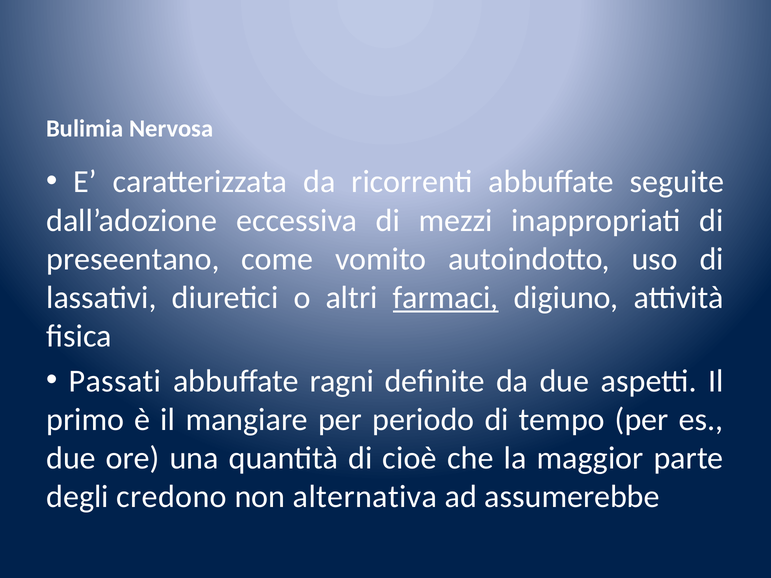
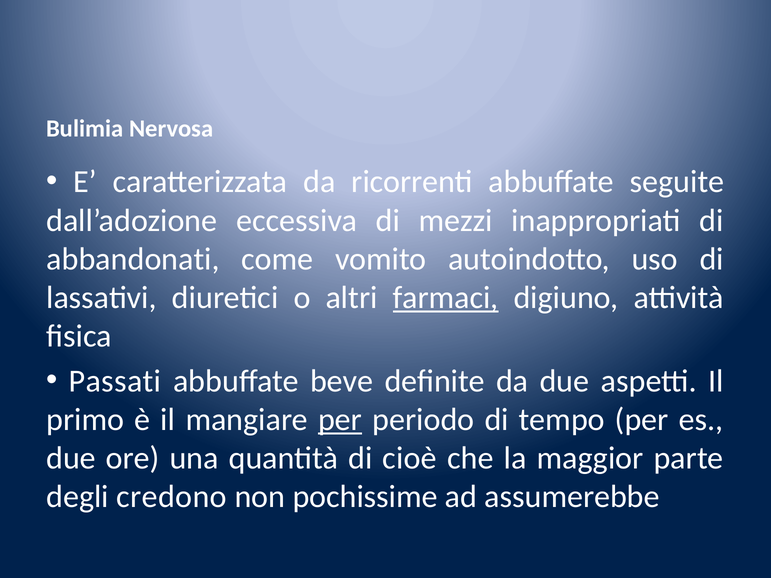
preseentano: preseentano -> abbandonati (133, 259)
ragni: ragni -> beve (342, 381)
per underline: none -> present (340, 420)
alternativa: alternativa -> pochissime (365, 497)
